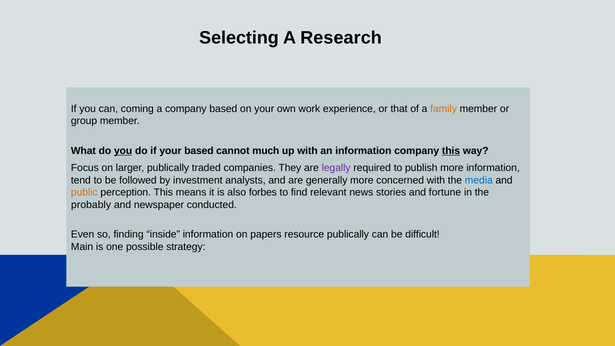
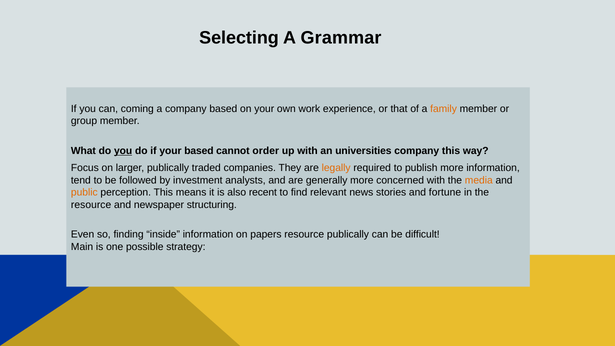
Research: Research -> Grammar (341, 38)
much: much -> order (266, 151)
an information: information -> universities (363, 151)
this underline: present -> none (451, 151)
legally colour: purple -> orange (336, 168)
media colour: blue -> orange (479, 180)
forbes: forbes -> recent (263, 193)
probably: probably -> resource (91, 205)
conducted: conducted -> structuring (212, 205)
